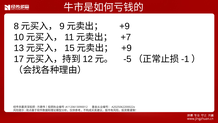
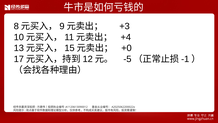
+9: +9 -> +3 (125, 26)
+7: +7 -> +4 (126, 37)
+9: +9 -> +0 (126, 48)
